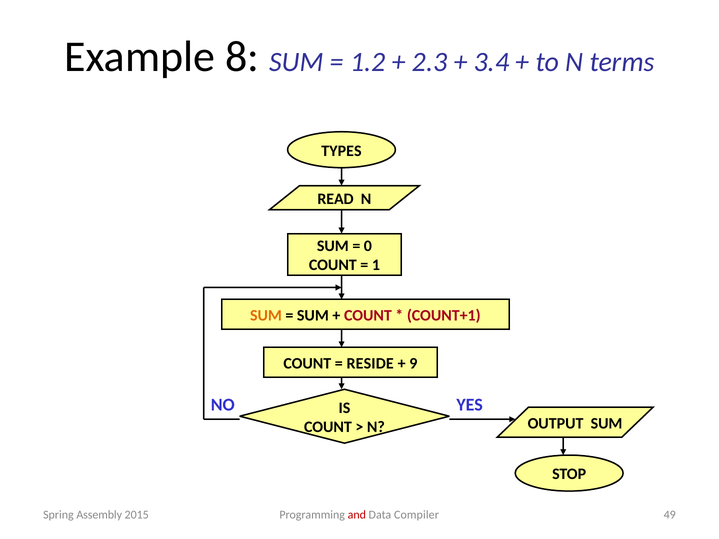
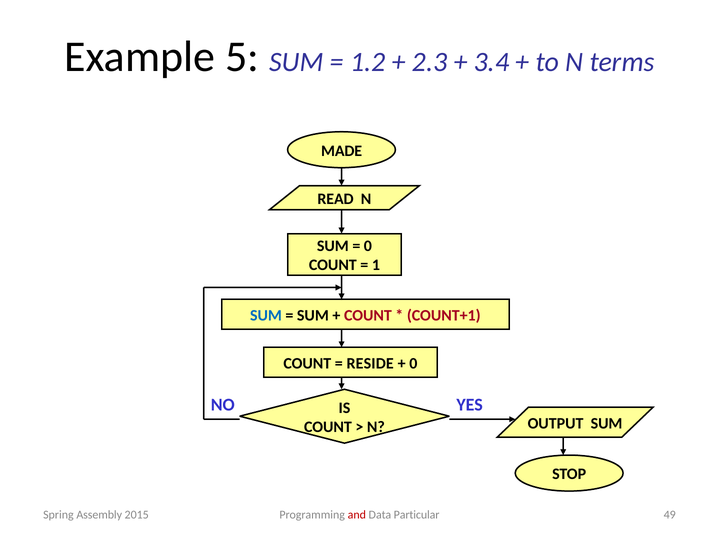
8: 8 -> 5 (242, 57)
TYPES: TYPES -> MADE (342, 151)
SUM colour: orange -> blue (266, 316)
9: 9 -> 0 (413, 364)
Compiler: Compiler -> Particular (417, 515)
